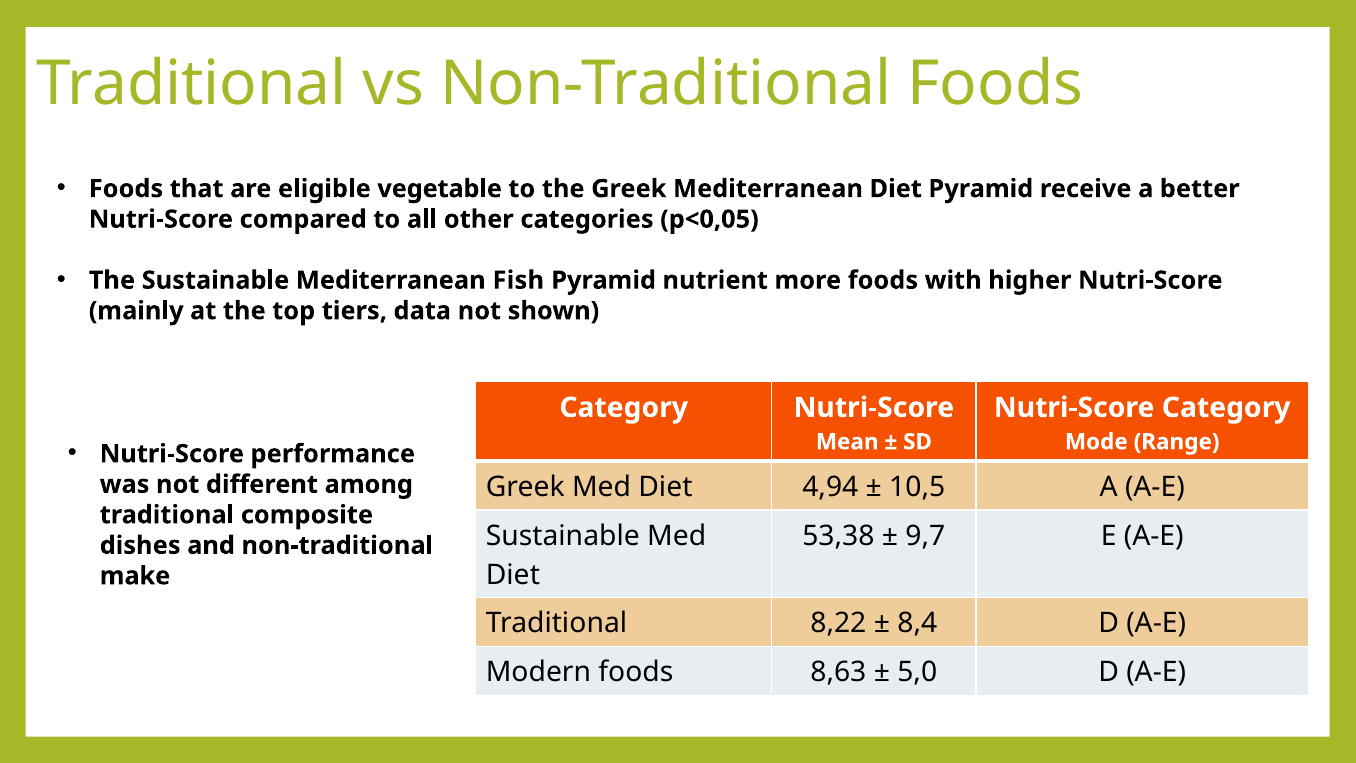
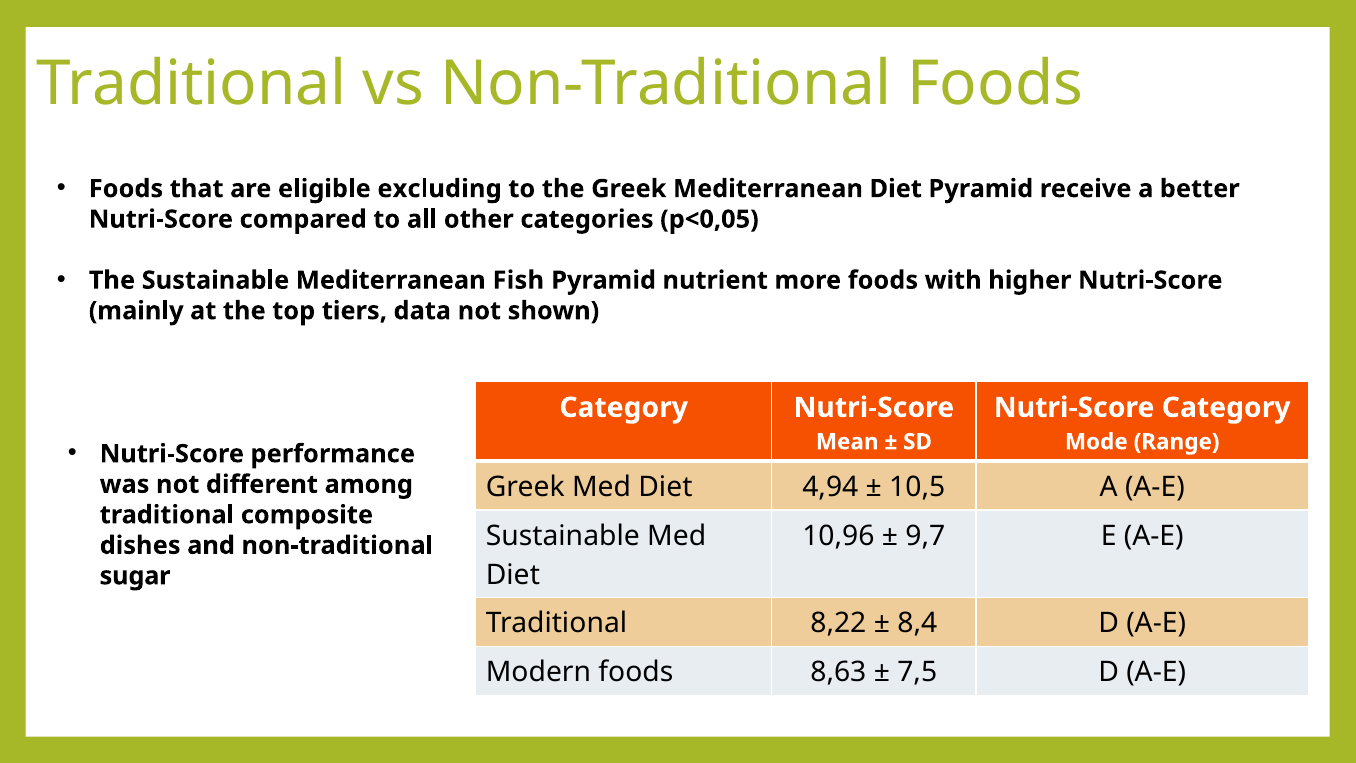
vegetable: vegetable -> excluding (439, 189)
53,38: 53,38 -> 10,96 (838, 536)
make: make -> sugar (135, 576)
5,0: 5,0 -> 7,5 (917, 672)
